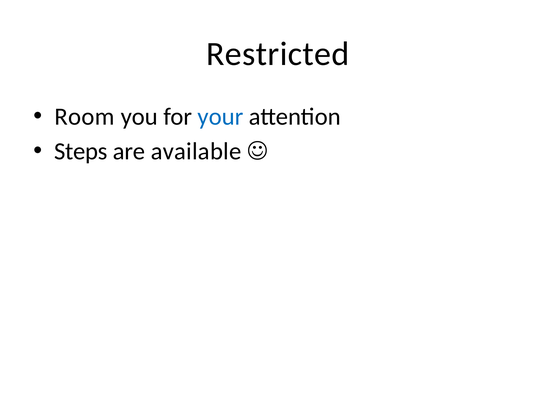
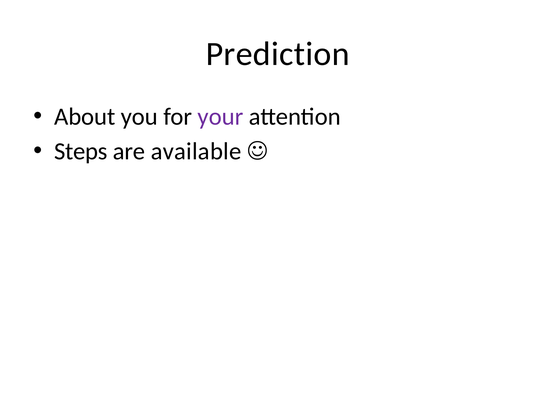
Restricted: Restricted -> Prediction (278, 54)
Room: Room -> About (85, 117)
your colour: blue -> purple (220, 117)
